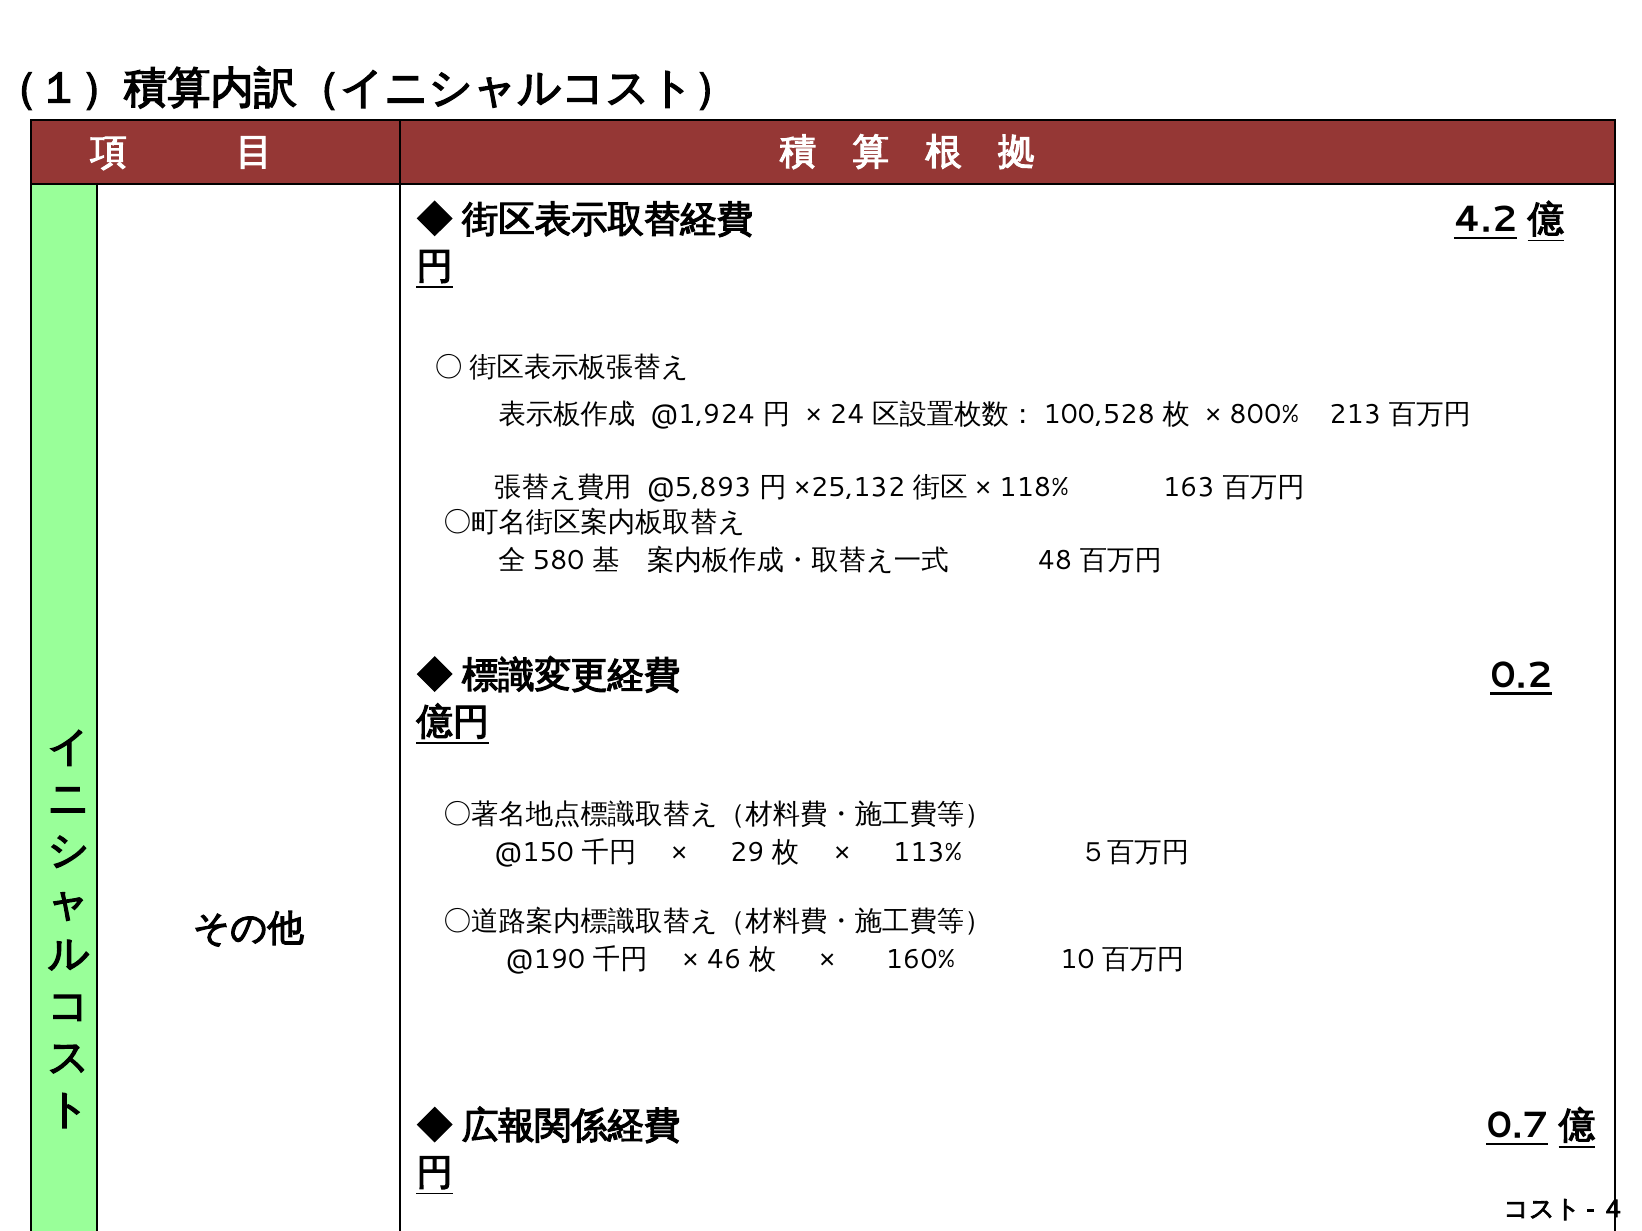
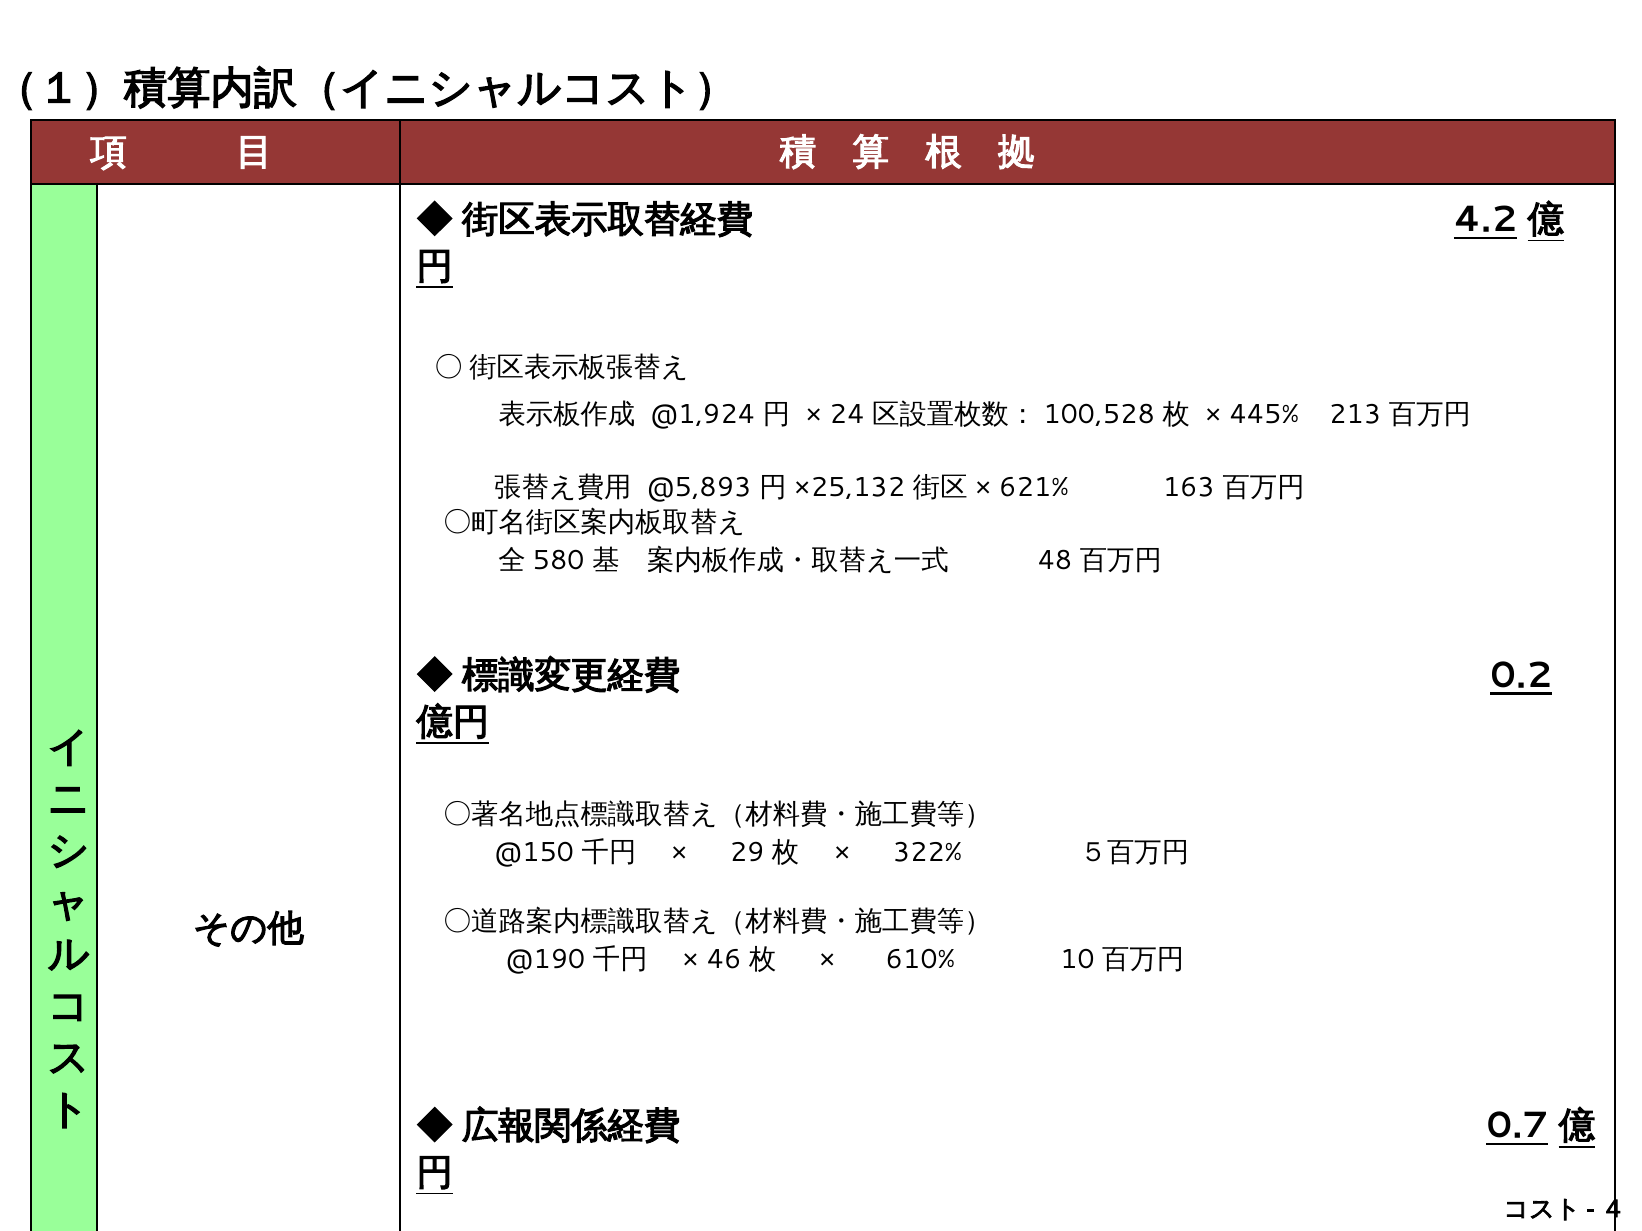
800%: 800% -> 445% (1264, 415)
118%: 118% -> 621% (1034, 488)
113%: 113% -> 322% (928, 853)
160%: 160% -> 610% (920, 960)
